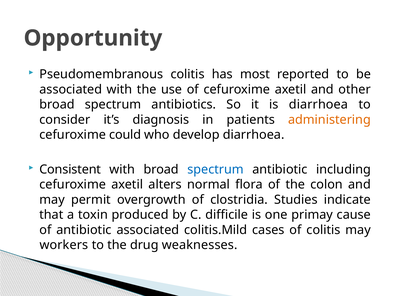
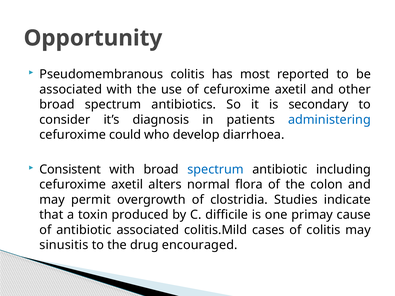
is diarrhoea: diarrhoea -> secondary (319, 105)
administering colour: orange -> blue (329, 120)
workers: workers -> sinusitis (64, 245)
weaknesses: weaknesses -> encouraged (200, 245)
